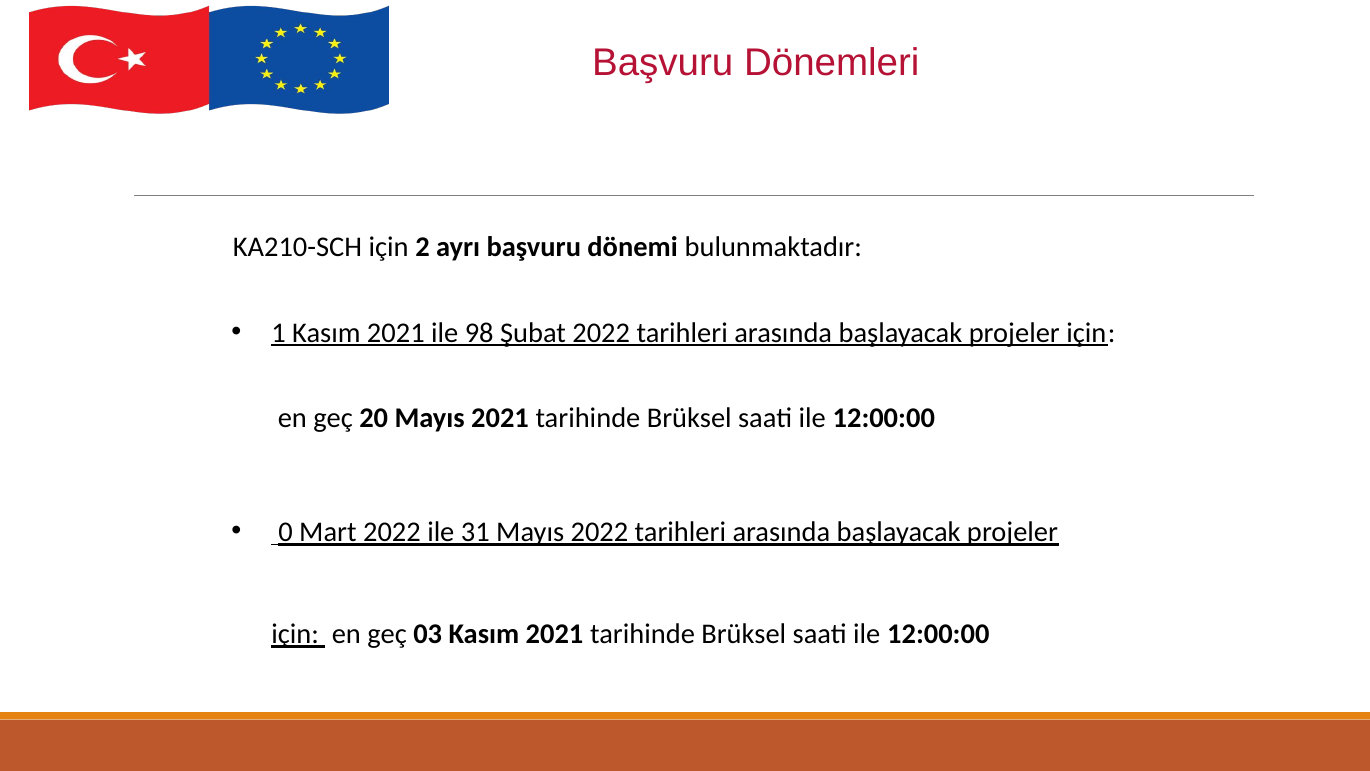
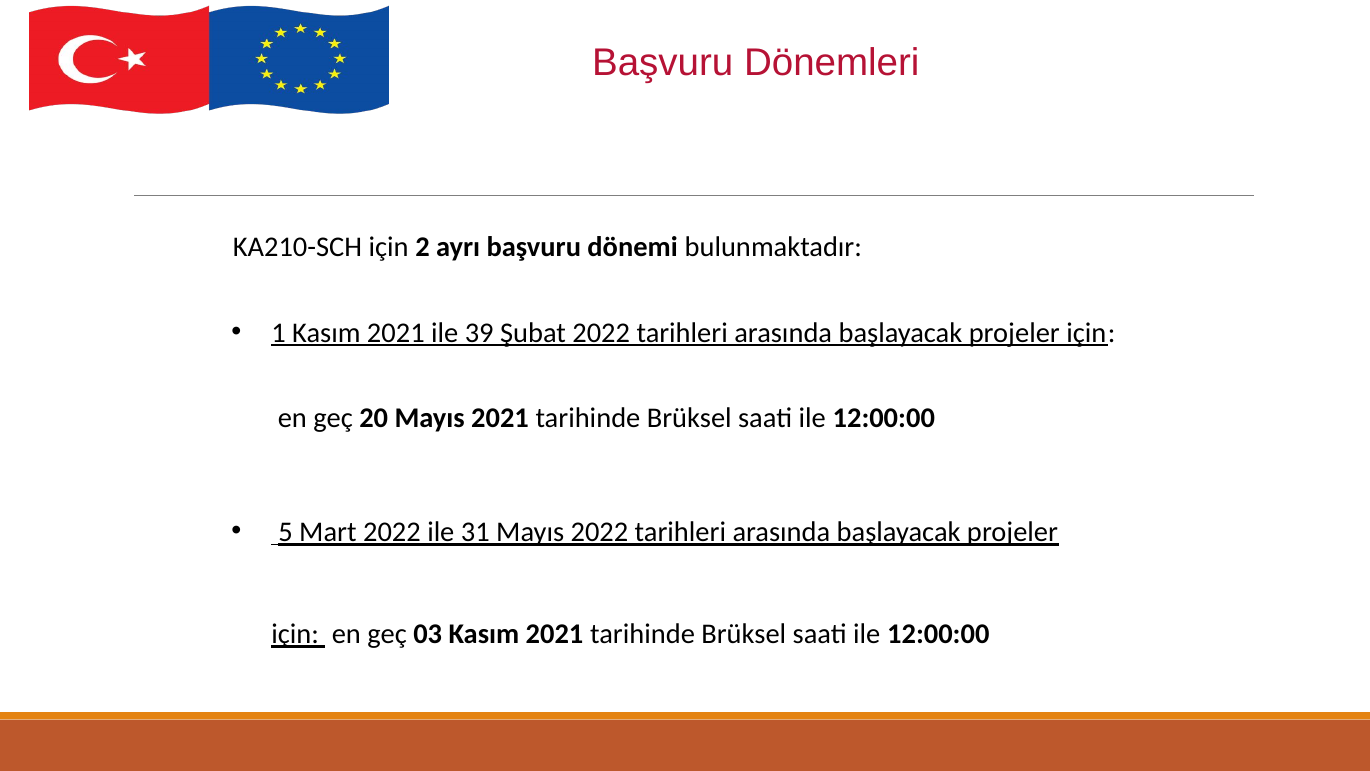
98: 98 -> 39 (479, 333)
0: 0 -> 5 (286, 532)
